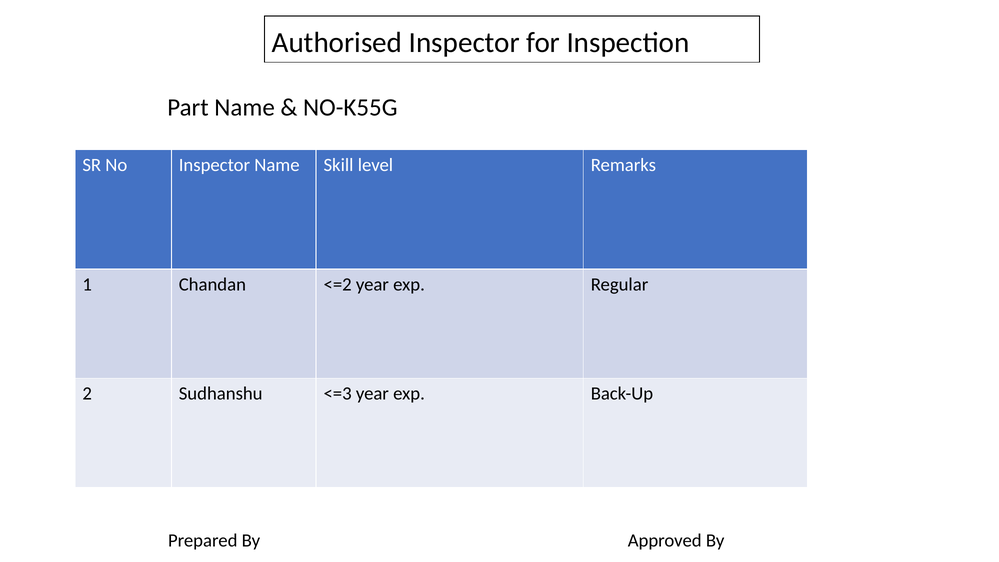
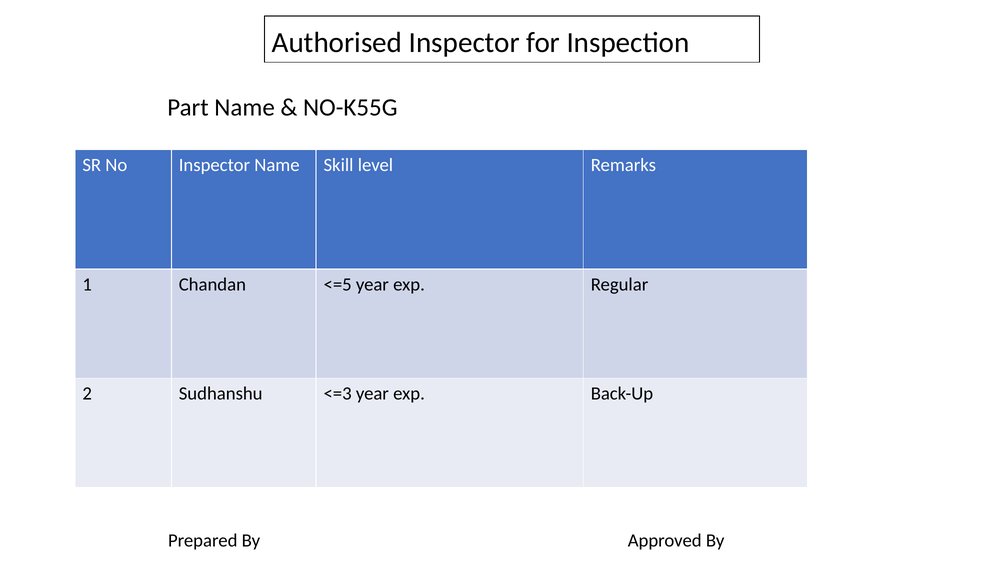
<=2: <=2 -> <=5 (338, 284)
